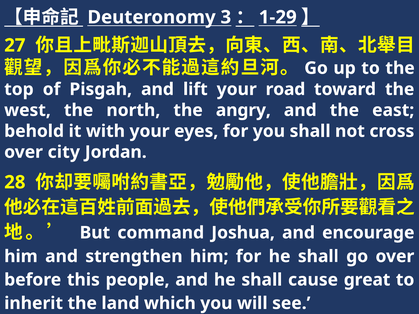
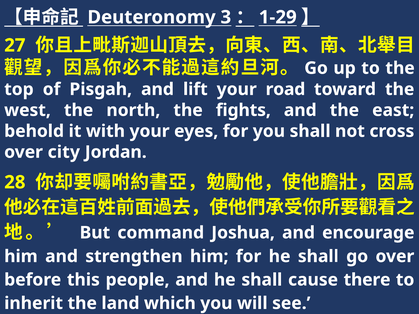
angry: angry -> fights (243, 110)
great: great -> there (367, 280)
